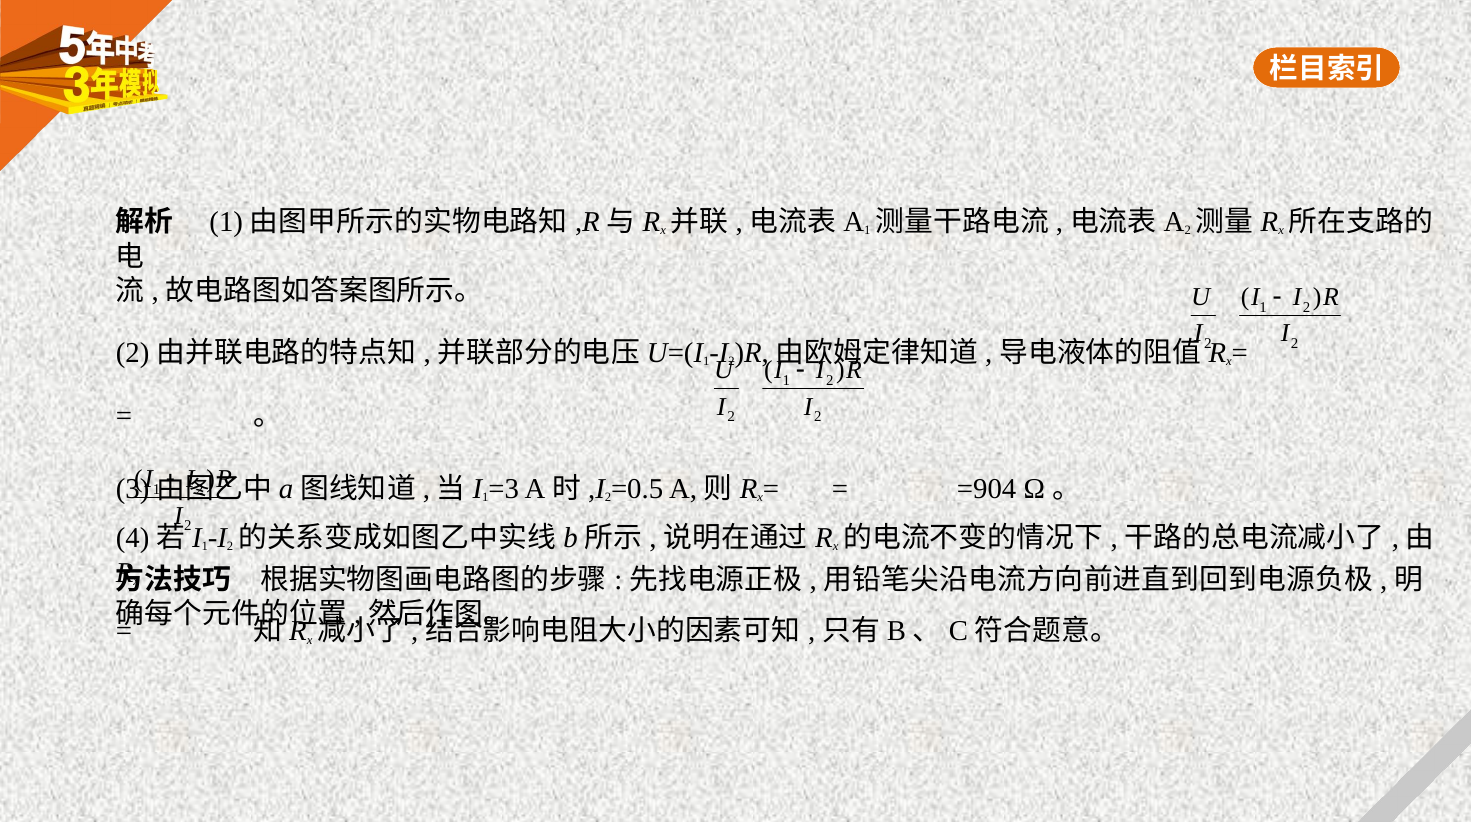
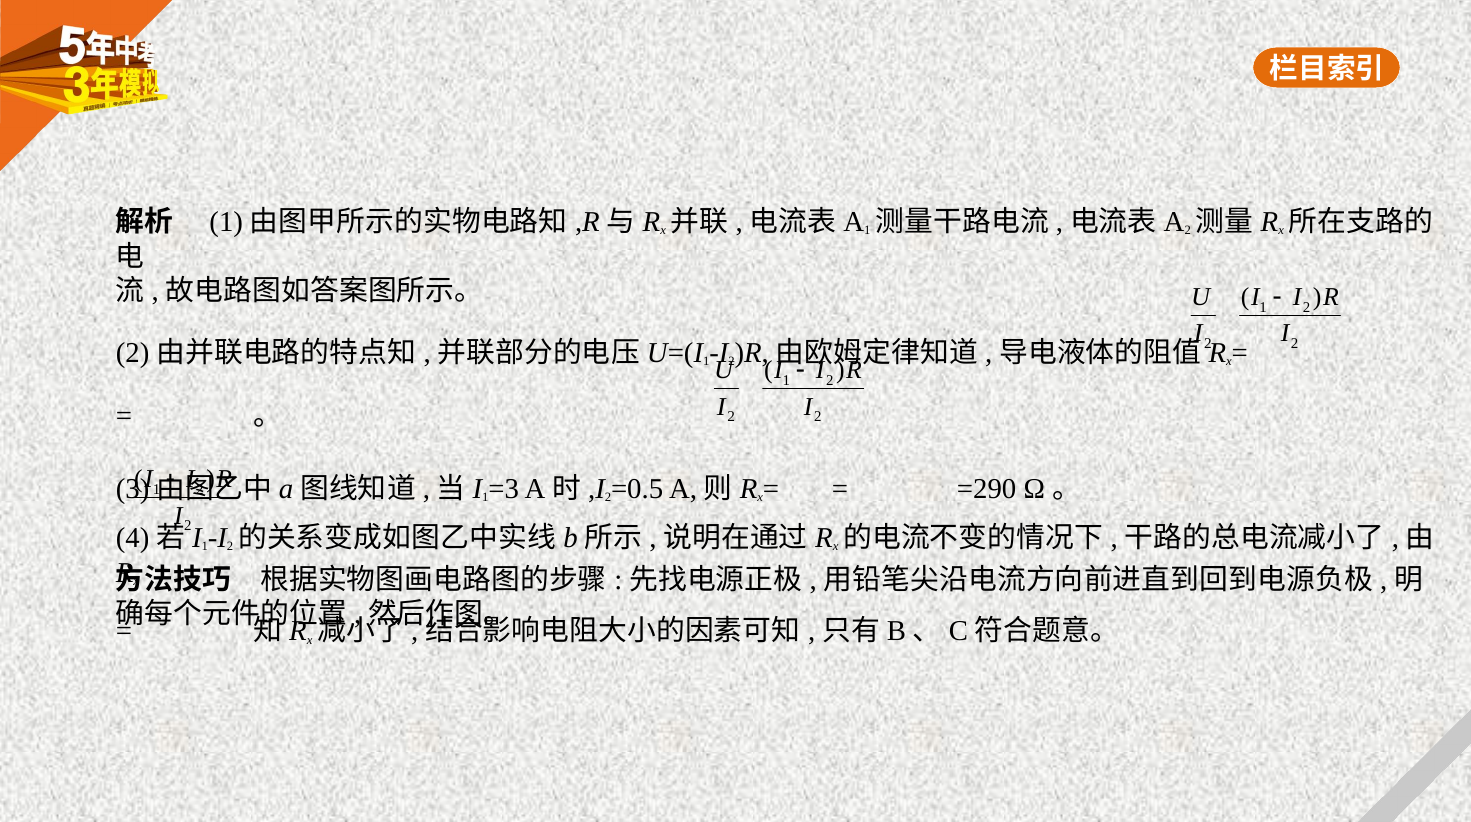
=904: =904 -> =290 (987, 489)
